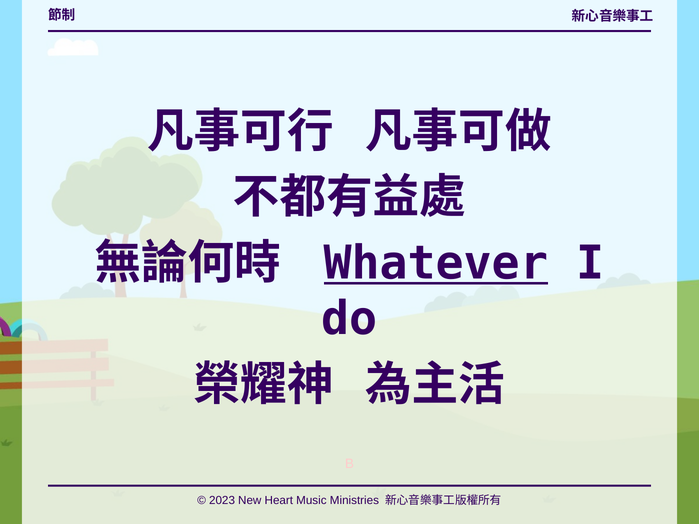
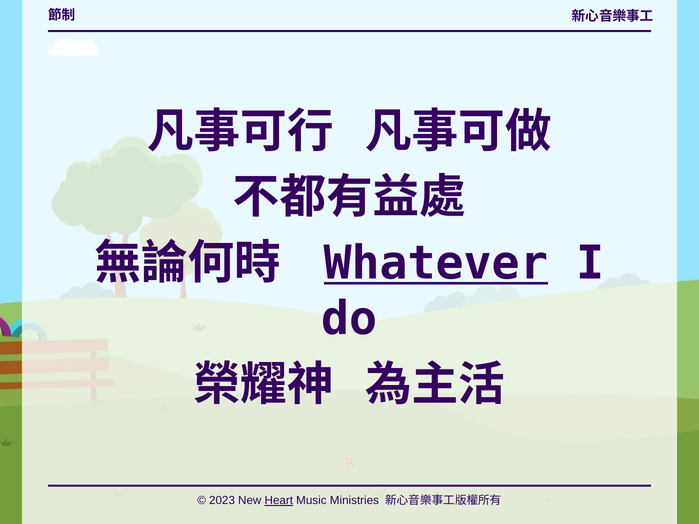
Heart underline: none -> present (279, 501)
